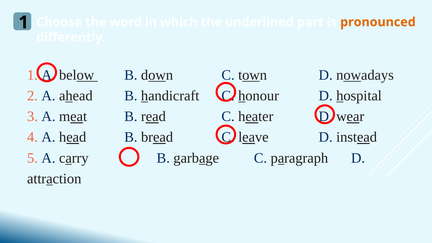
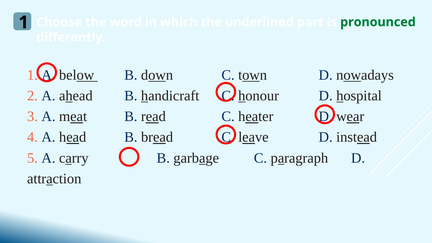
pronounced colour: orange -> green (378, 22)
